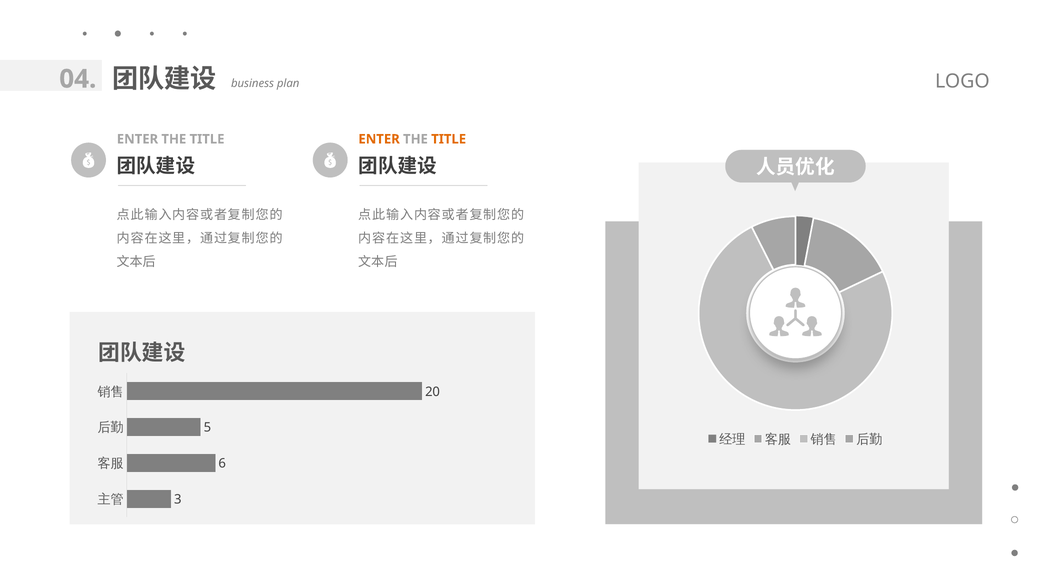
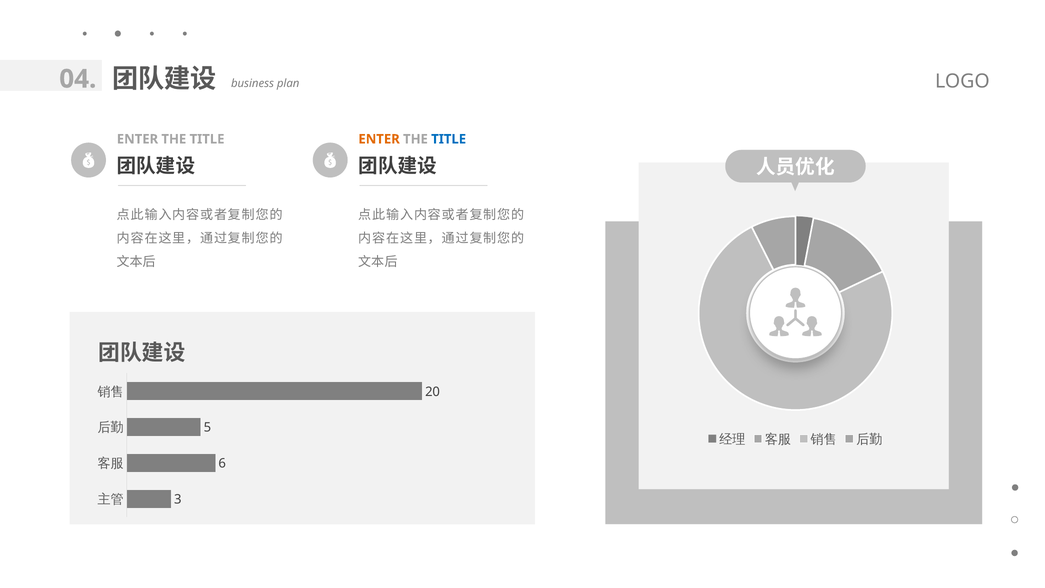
TITLE colour: orange -> blue (449, 139)
